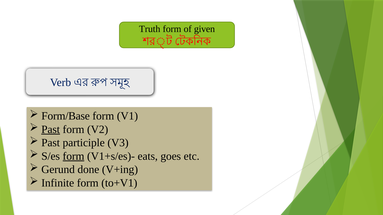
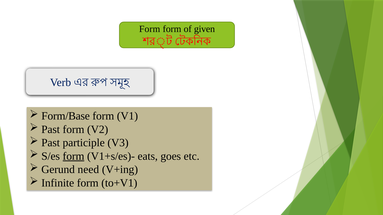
Truth: Truth -> Form (150, 29)
Past underline: present -> none (51, 130)
done: done -> need (88, 170)
